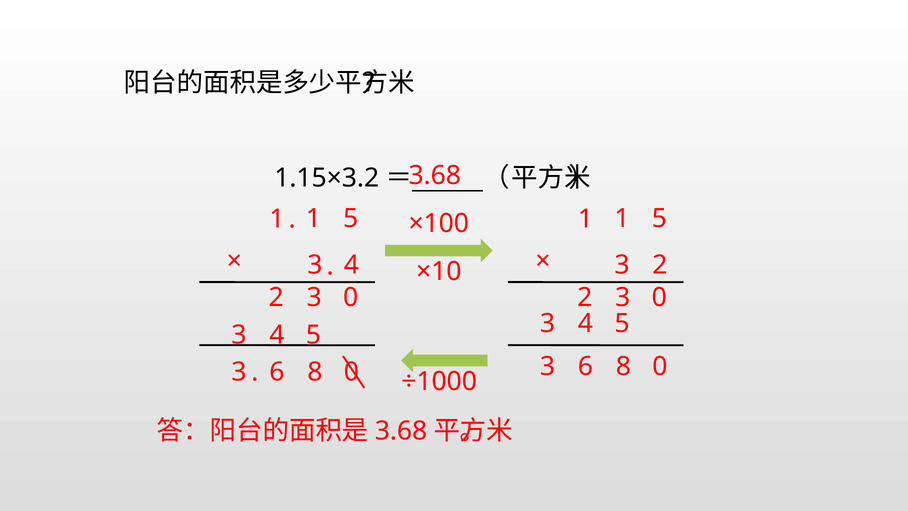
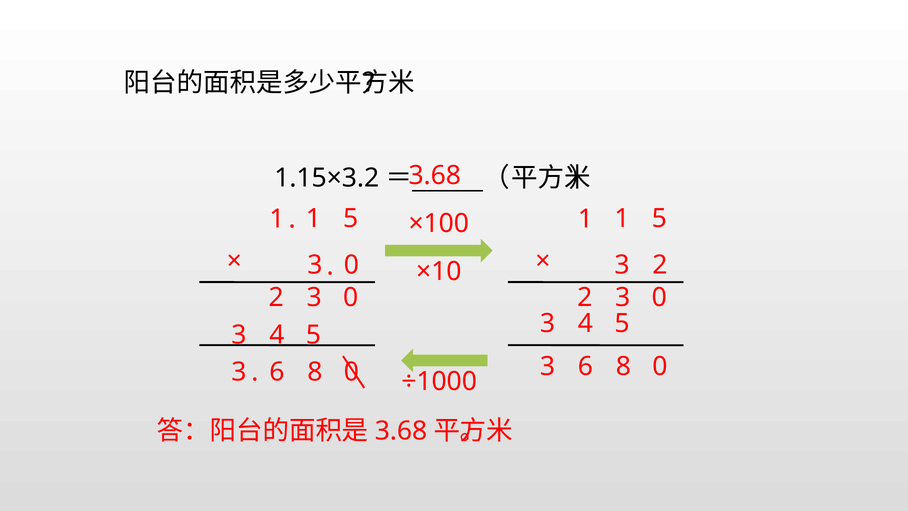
4: 4 -> 0 (351, 265)
